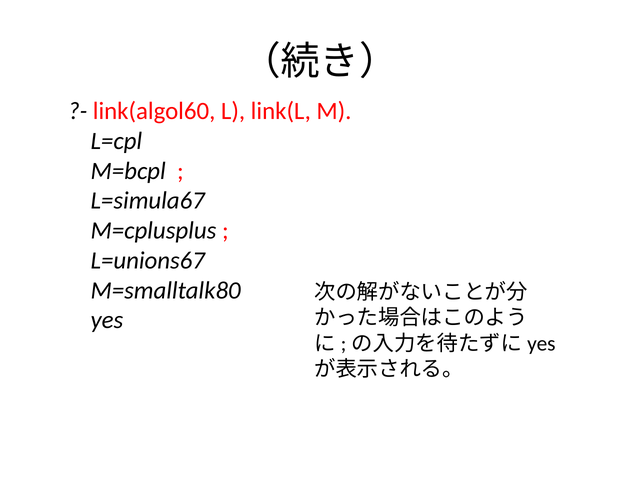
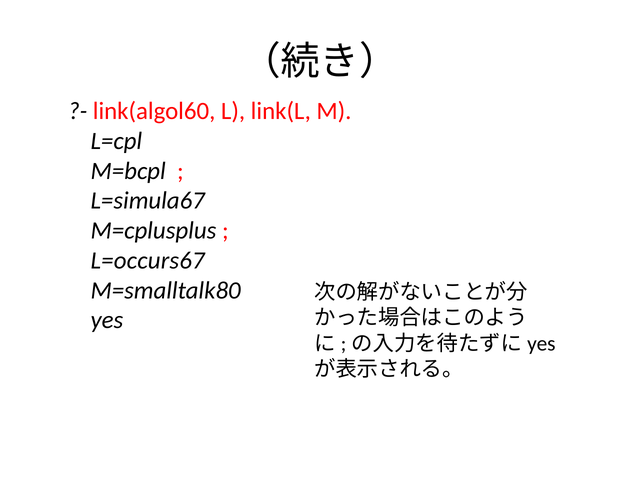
L=unions67: L=unions67 -> L=occurs67 (148, 261)
